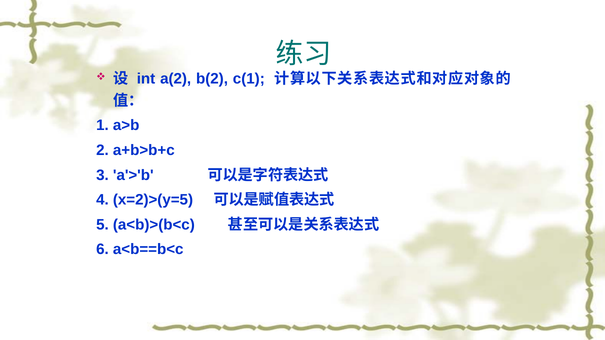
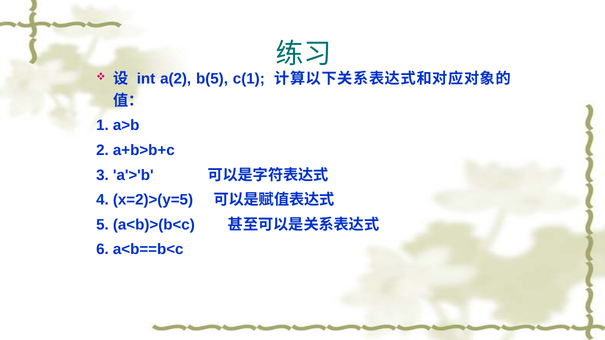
b(2: b(2 -> b(5 (212, 79)
